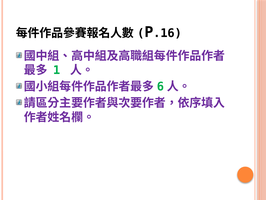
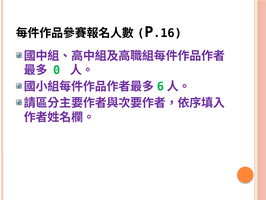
1: 1 -> 0 (57, 70)
